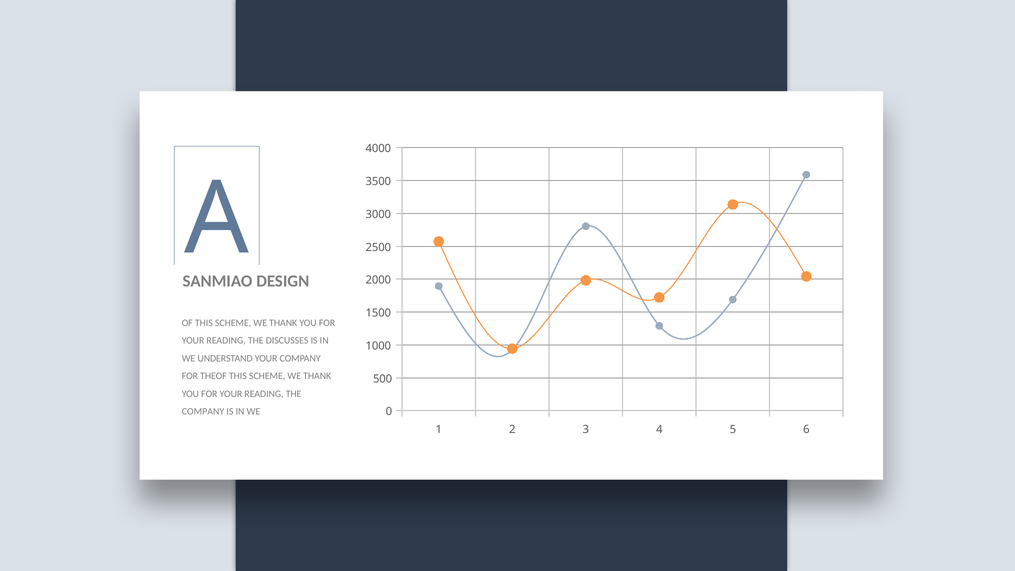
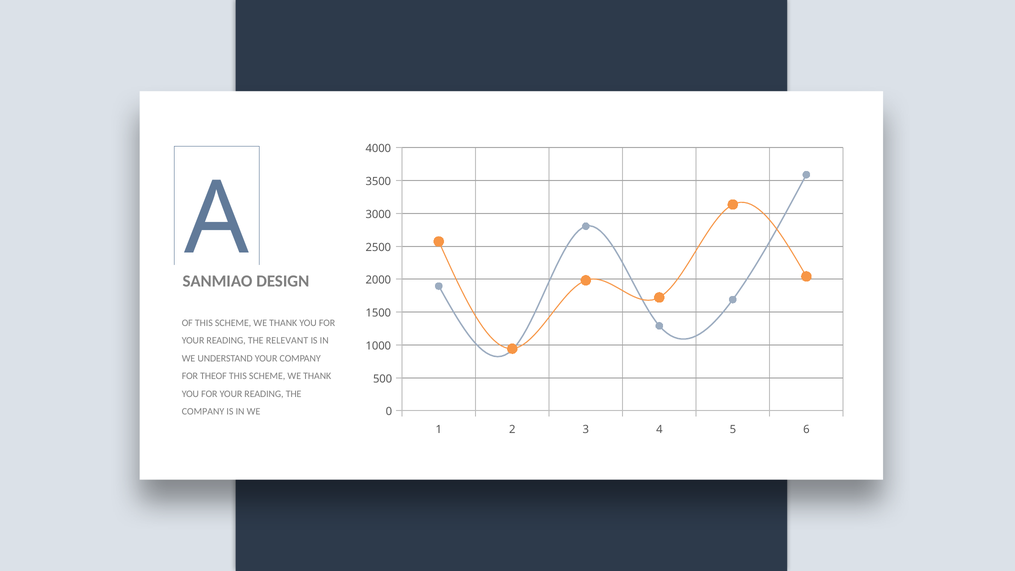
DISCUSSES: DISCUSSES -> RELEVANT (287, 341)
